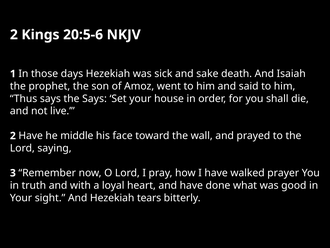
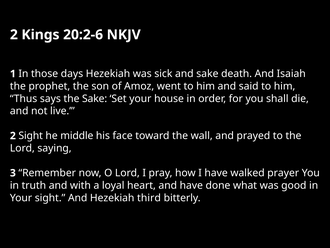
20:5-6: 20:5-6 -> 20:2-6 (83, 35)
the Says: Says -> Sake (95, 98)
2 Have: Have -> Sight (31, 136)
tears: tears -> third (149, 197)
